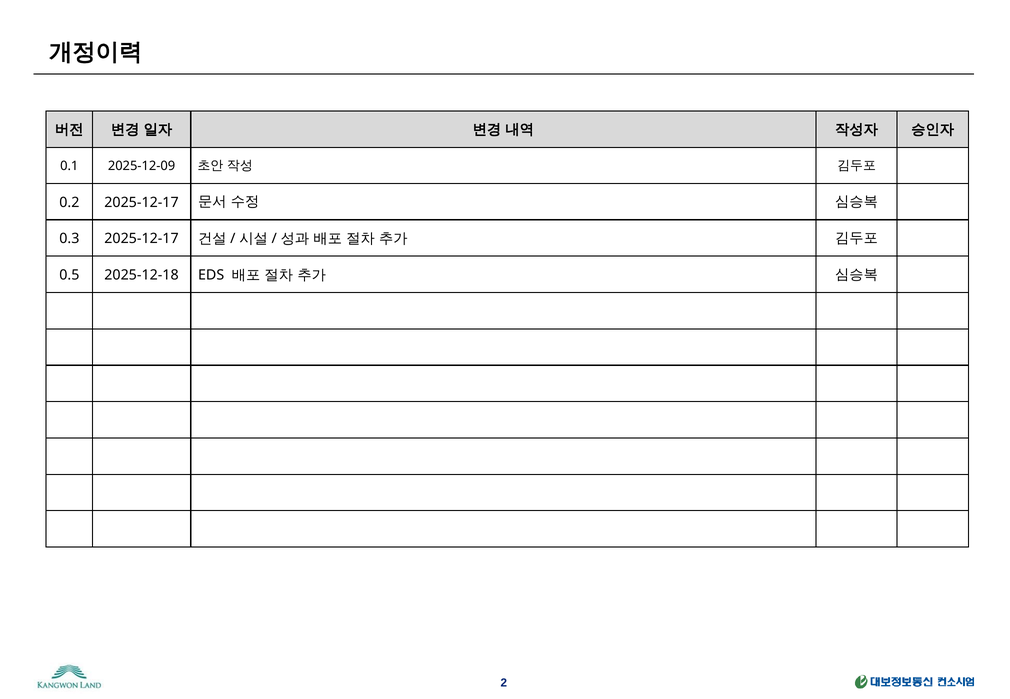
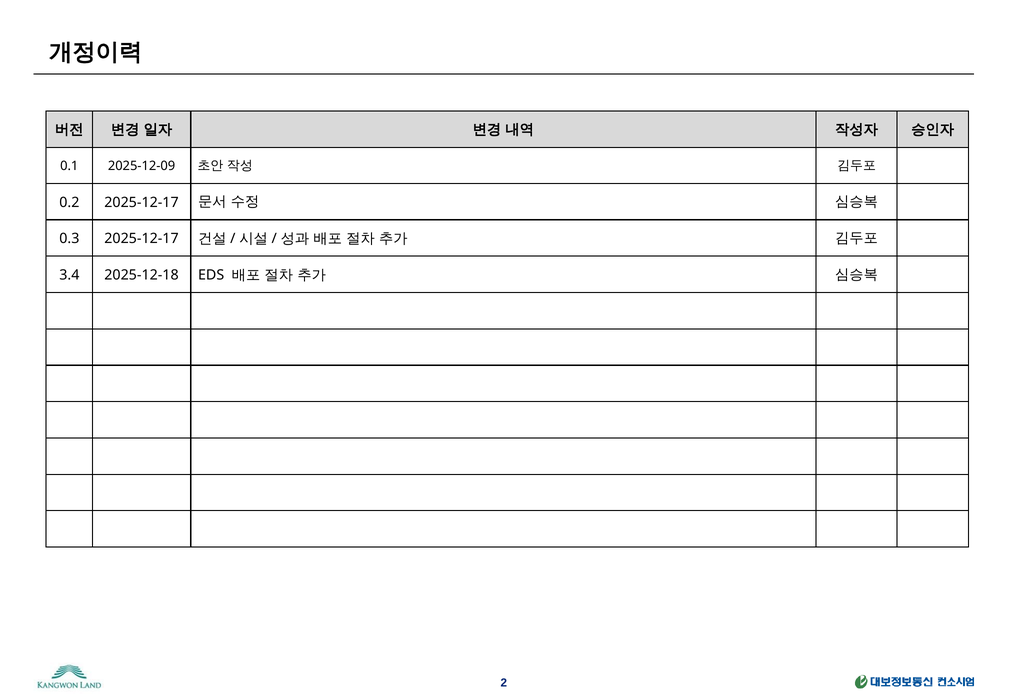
0.5: 0.5 -> 3.4 (69, 275)
